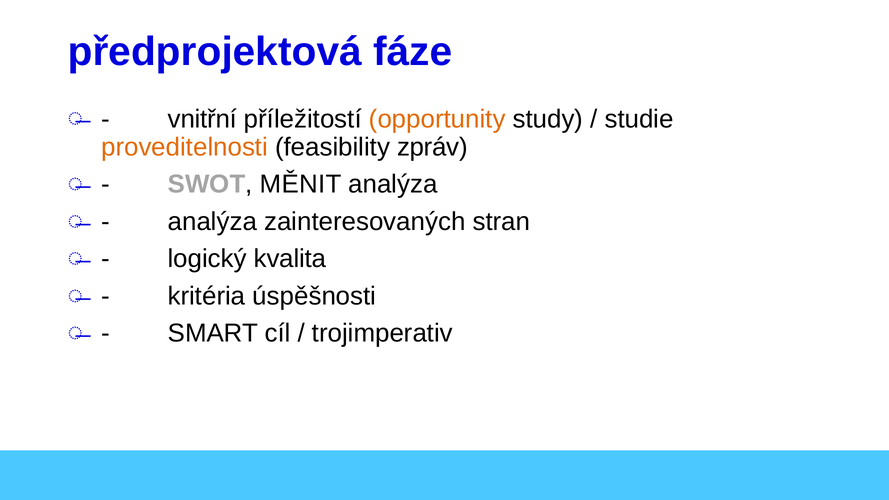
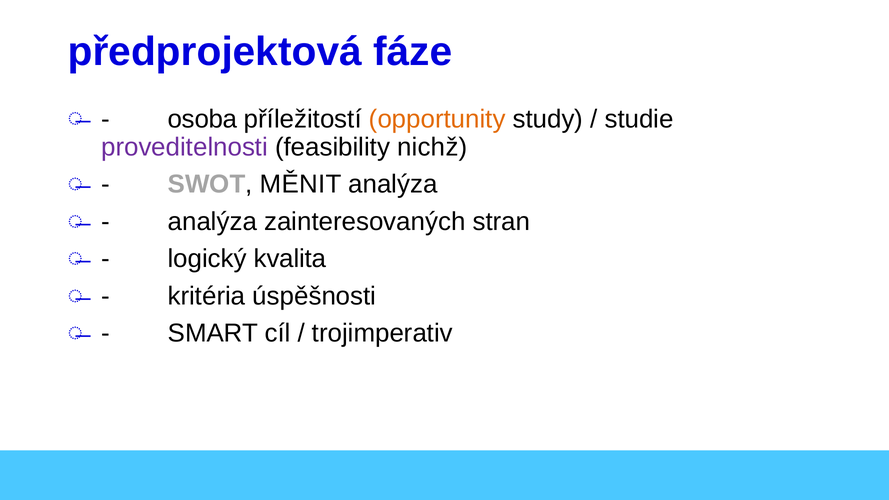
vnitřní: vnitřní -> osoba (202, 119)
proveditelnosti colour: orange -> purple (184, 147)
zpráv: zpráv -> nichž (432, 147)
